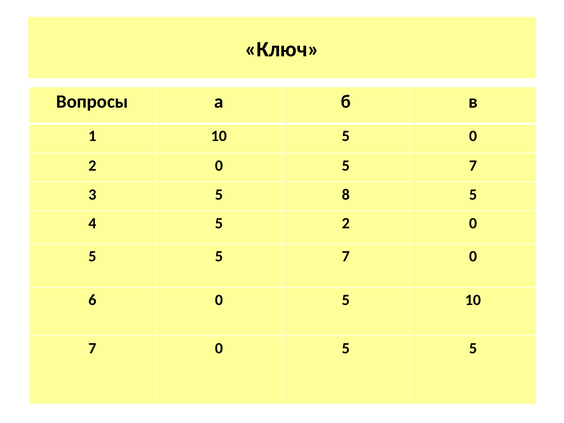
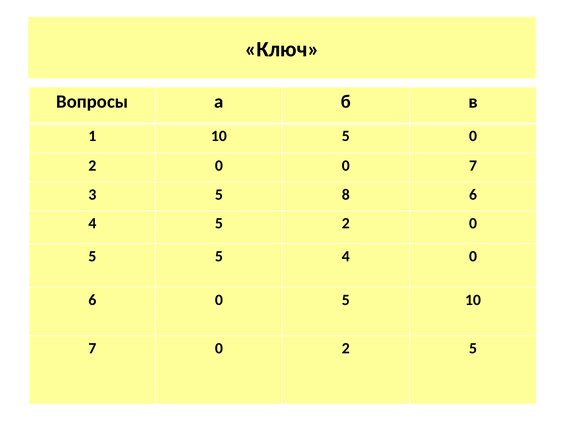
5: 5 -> 0 (346, 166)
8 5: 5 -> 6 (473, 195)
5 5 7: 7 -> 4 (346, 256)
7 0 5: 5 -> 2 (346, 348)
